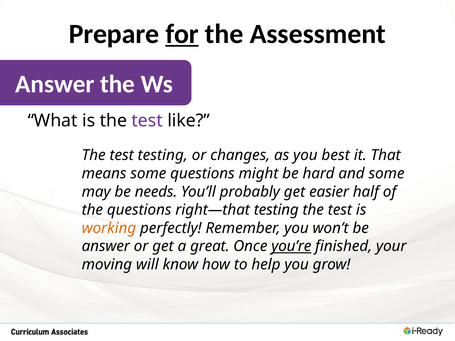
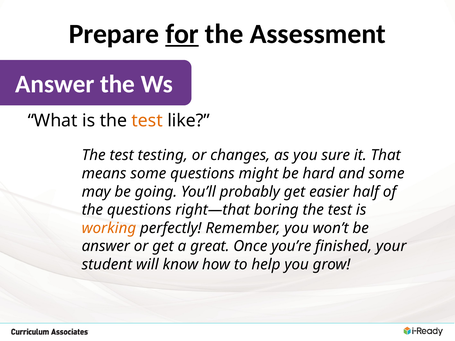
test colour: purple -> orange (147, 121)
best: best -> sure (336, 155)
needs: needs -> going (156, 192)
right—that testing: testing -> boring (276, 210)
you’re underline: present -> none (291, 246)
moving: moving -> student (107, 265)
